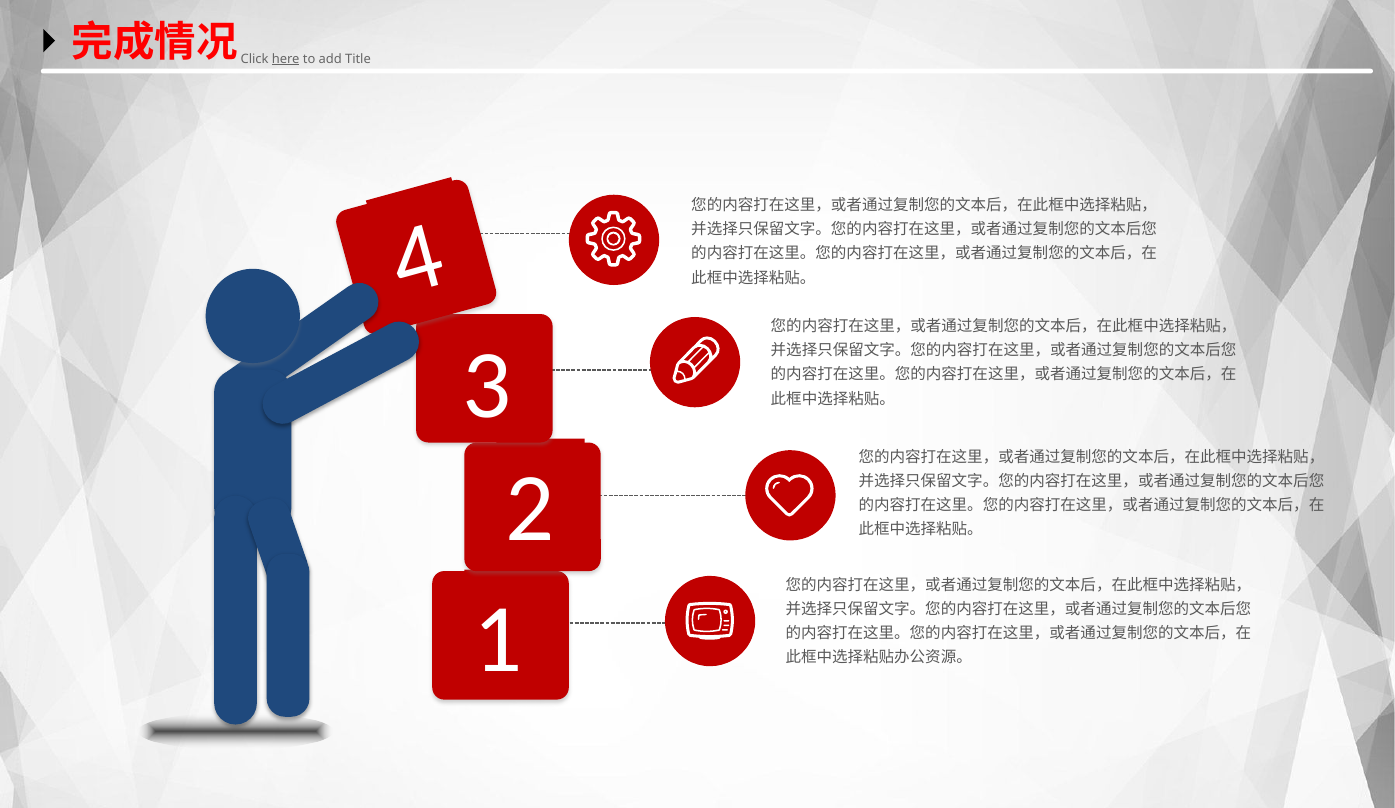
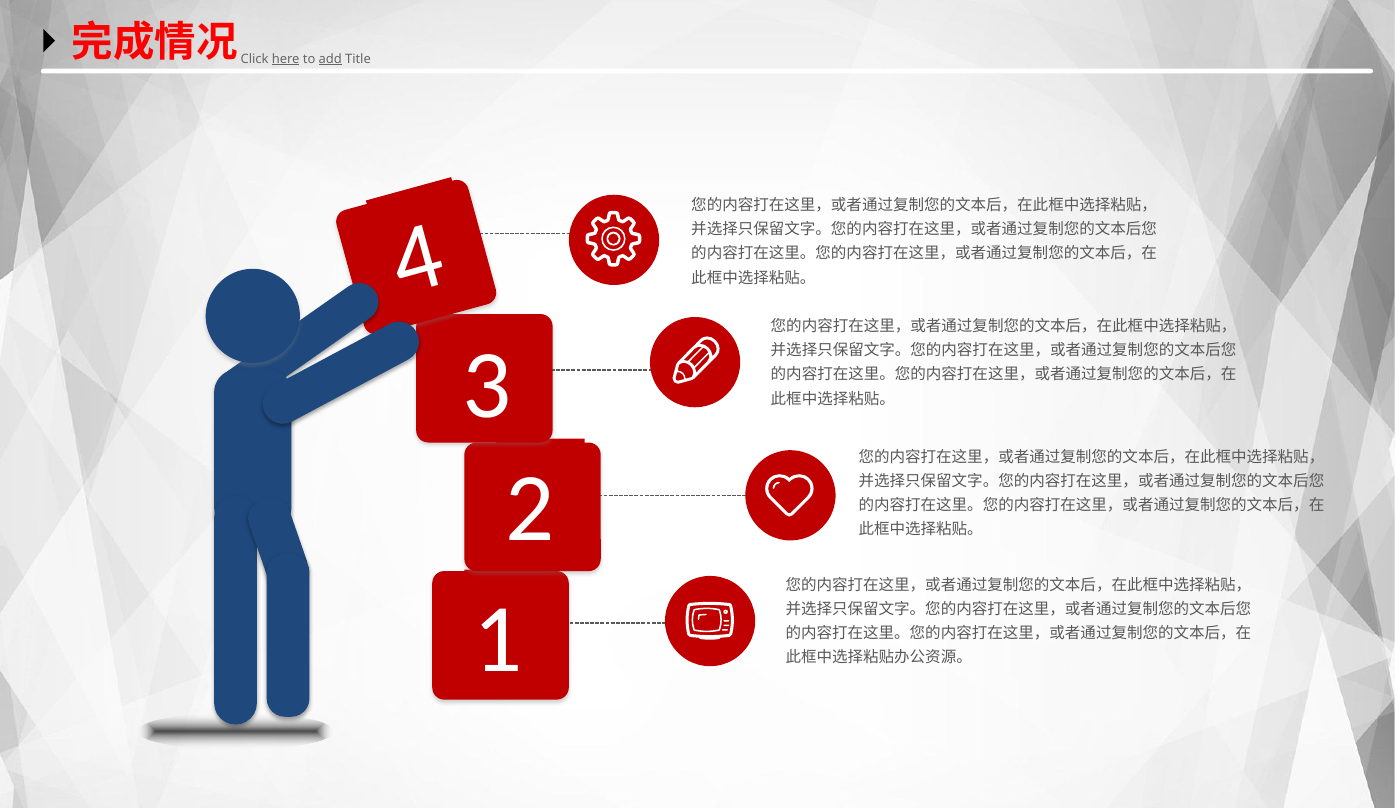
add underline: none -> present (330, 59)
